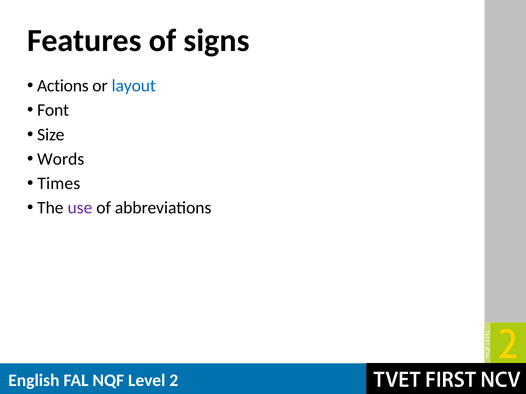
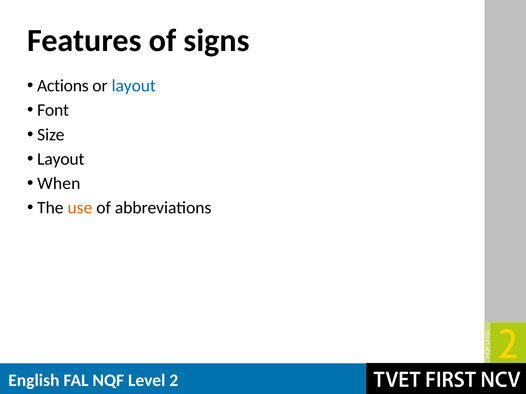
Words: Words -> Layout (61, 159)
Times: Times -> When (59, 184)
use colour: purple -> orange (80, 208)
